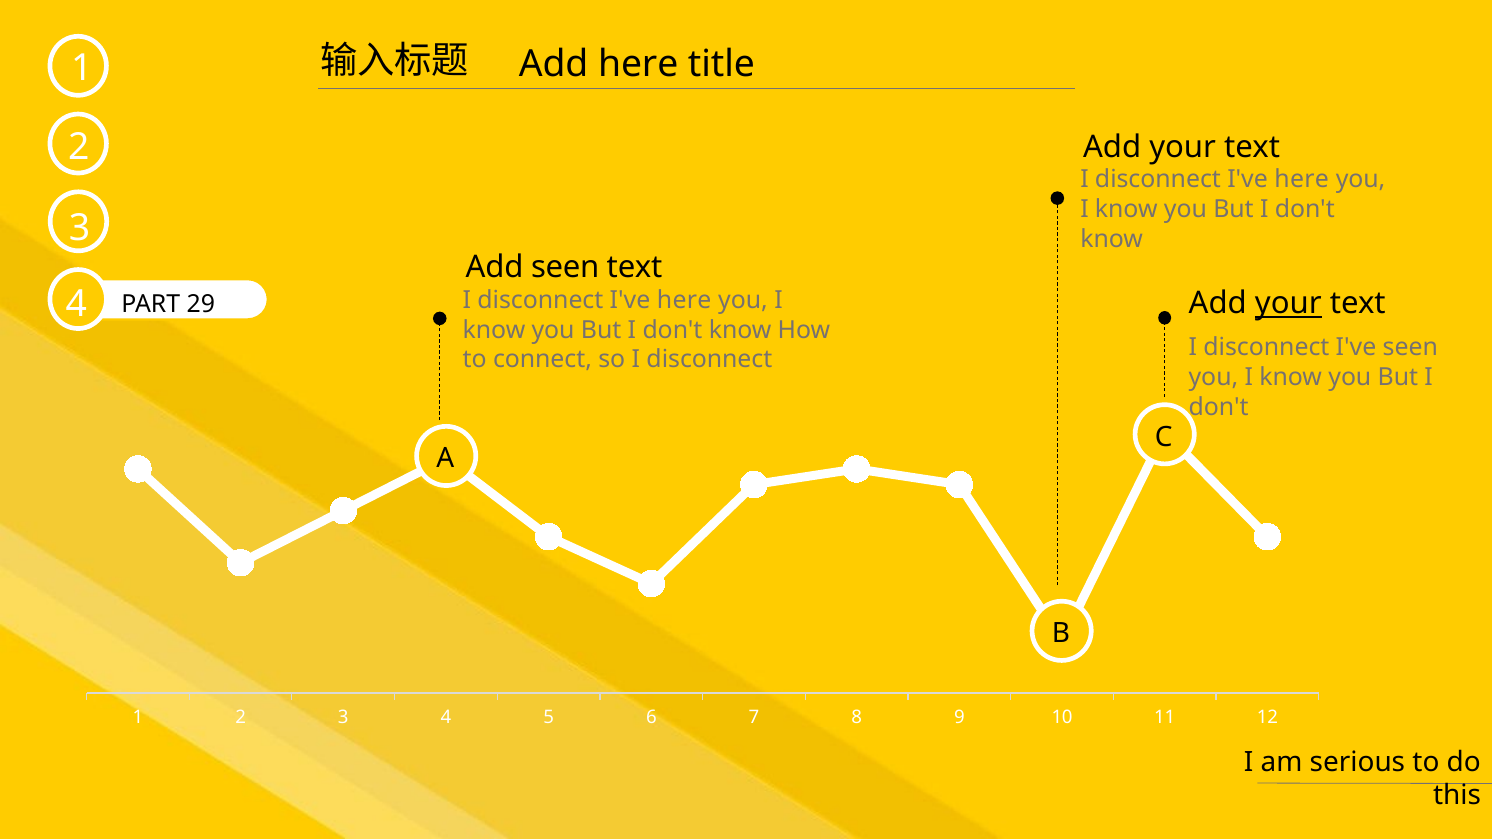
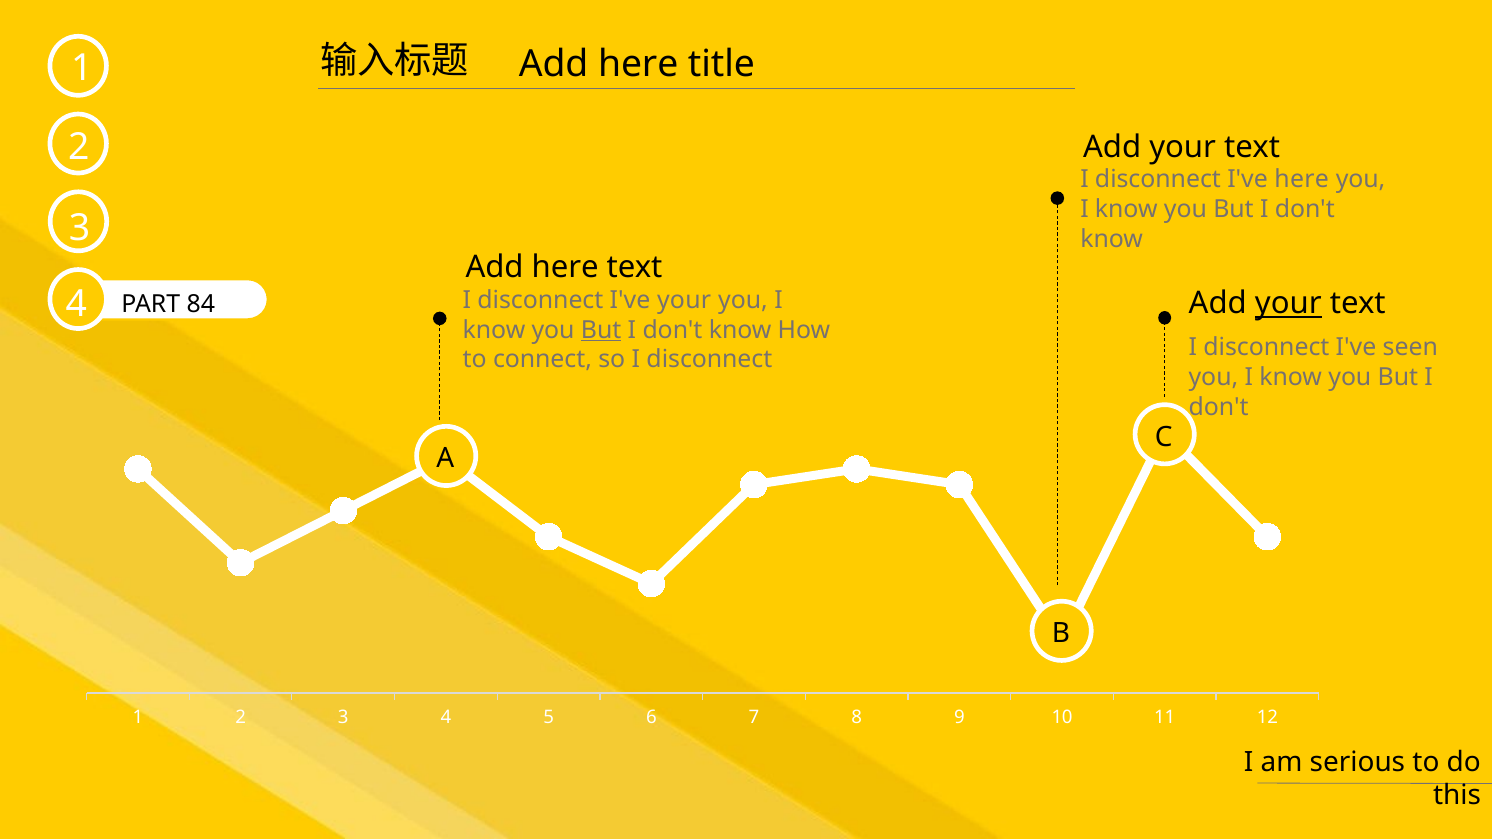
seen: seen -> here (565, 267)
here: here -> your (684, 300)
29: 29 -> 84 (201, 305)
But underline: none -> present (601, 330)
